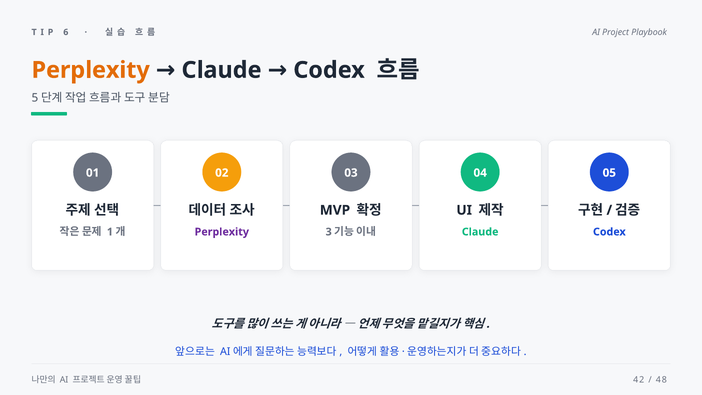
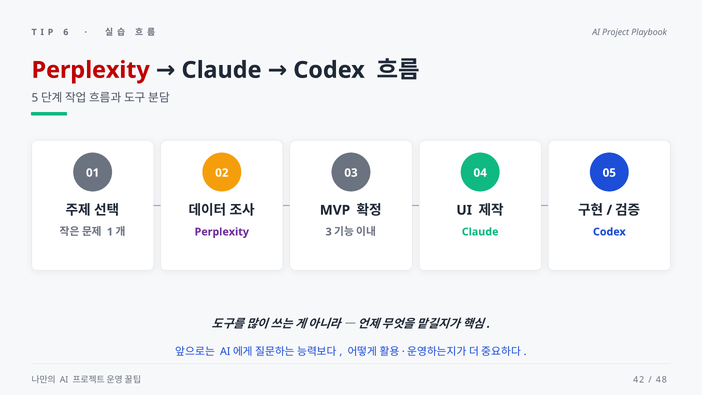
Perplexity colour: orange -> red (91, 70)
